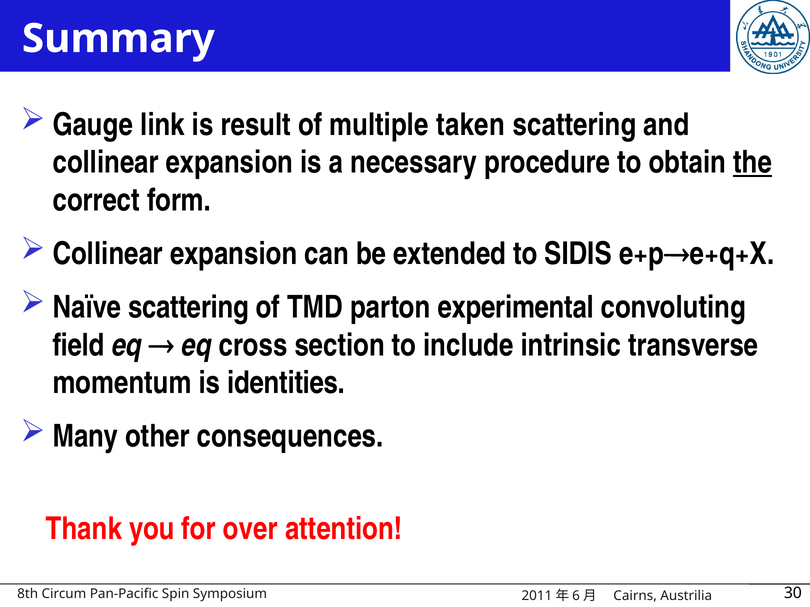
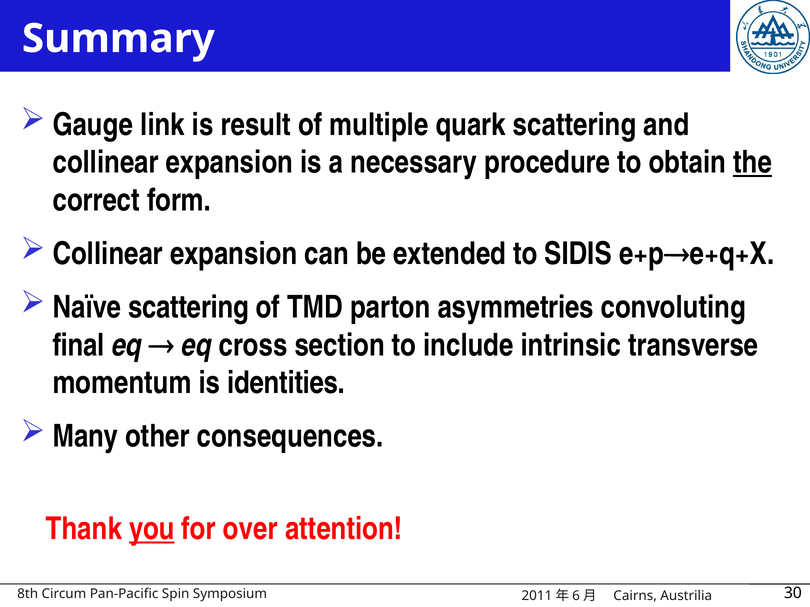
taken: taken -> quark (471, 125)
experimental: experimental -> asymmetries (516, 308)
field: field -> final (79, 345)
you underline: none -> present (152, 529)
